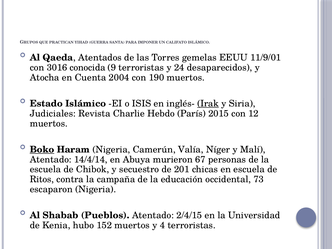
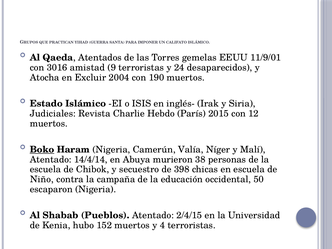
conocida: conocida -> amistad (87, 68)
Cuenta: Cuenta -> Excluir (90, 78)
Irak underline: present -> none (208, 104)
67: 67 -> 38 (200, 159)
201: 201 -> 398 (182, 169)
Ritos: Ritos -> Niño (42, 179)
73: 73 -> 50 (259, 179)
